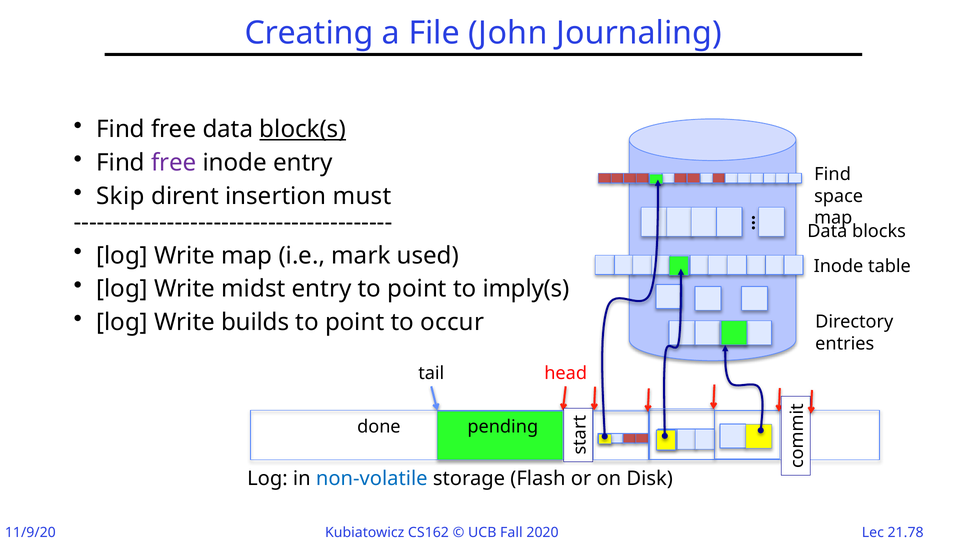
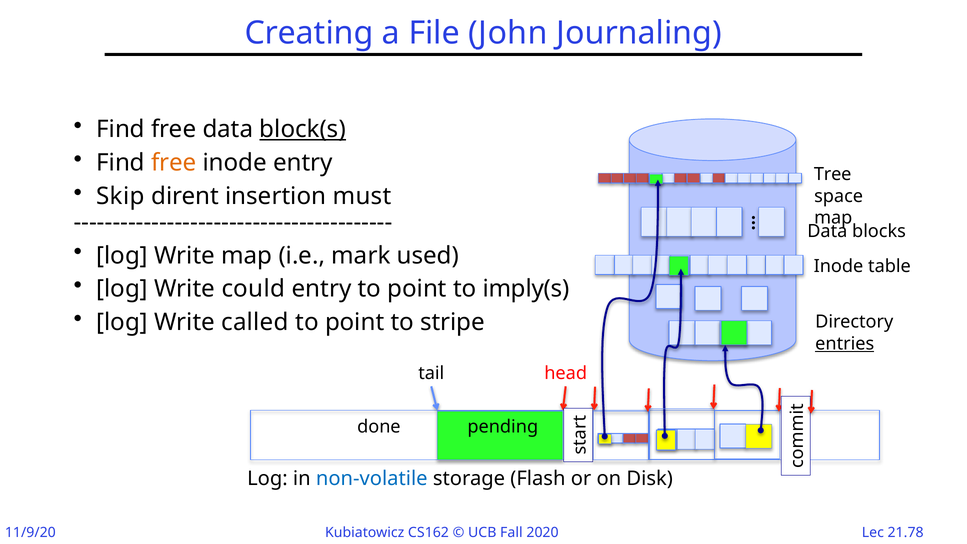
free colour: purple -> orange (174, 163)
Find: Find -> Tree (833, 174)
midst: midst -> could (253, 289)
builds: builds -> called (255, 322)
occur: occur -> stripe (452, 322)
entries underline: none -> present (845, 344)
